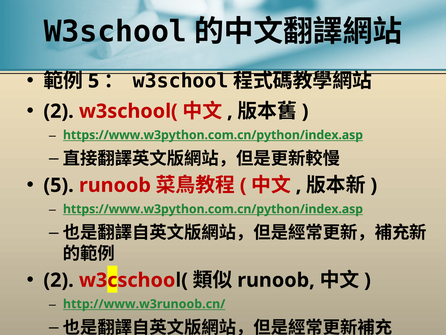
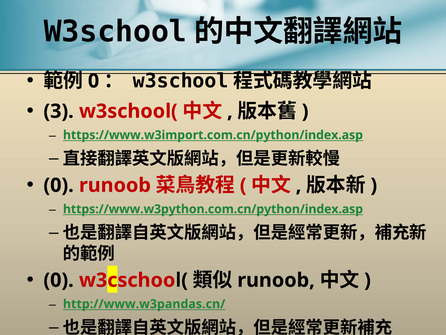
5: 5 -> 0 (94, 81)
2: 2 -> 3 (59, 111)
https://www.w3python.com.cn/python/index.asp: https://www.w3python.com.cn/python/index.asp -> https://www.w3import.com.cn/python/index.asp (213, 135)
5: 5 -> 0 (59, 185)
2: 2 -> 0 (59, 280)
http://www.w3runoob.cn/: http://www.w3runoob.cn/ -> http://www.w3pandas.cn/ (144, 304)
